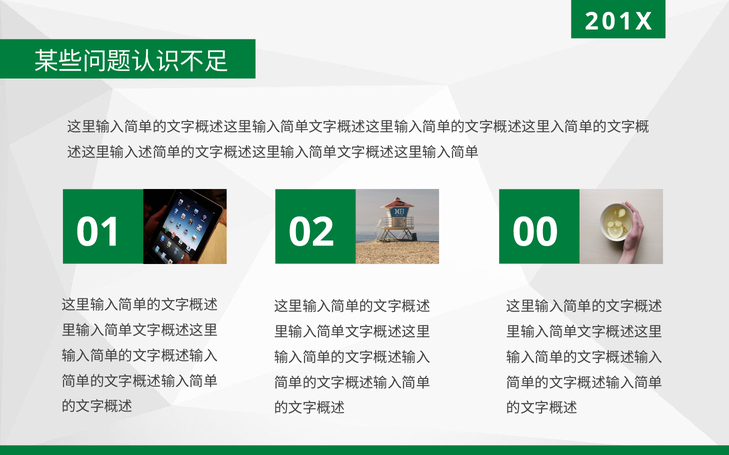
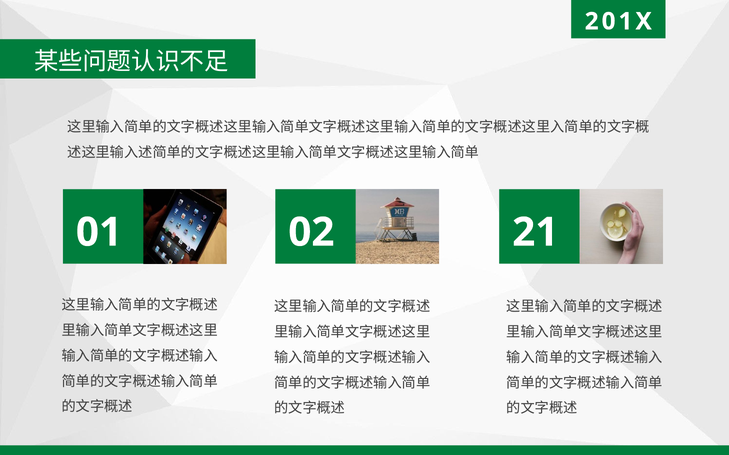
00: 00 -> 21 (535, 233)
